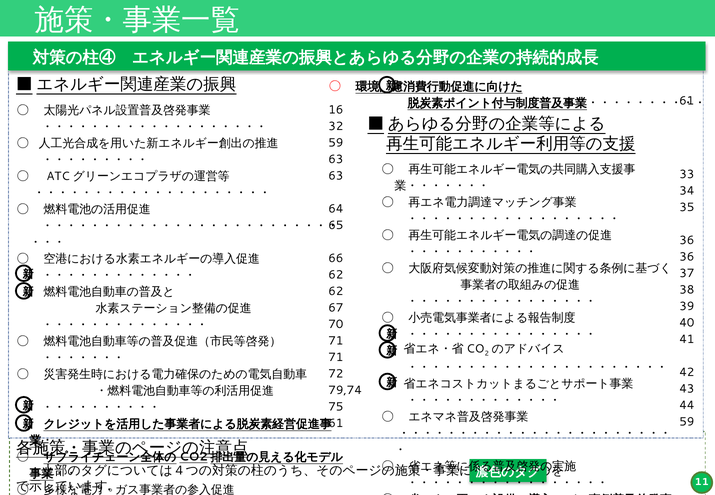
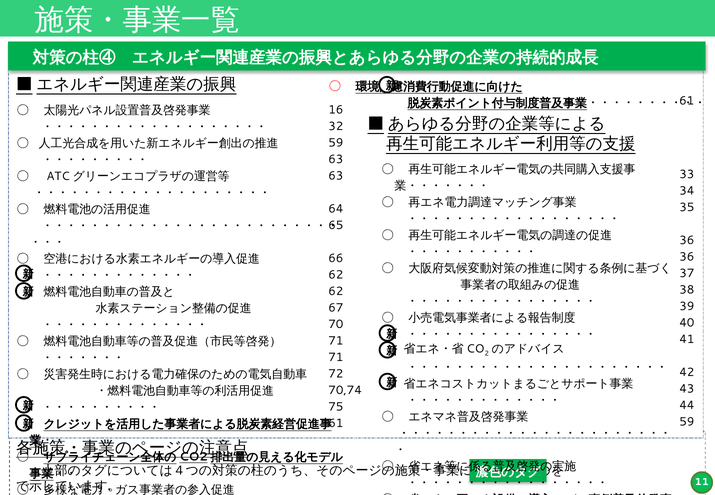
79,74: 79,74 -> 70,74 (345, 390)
